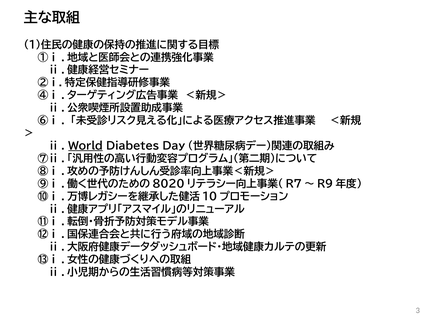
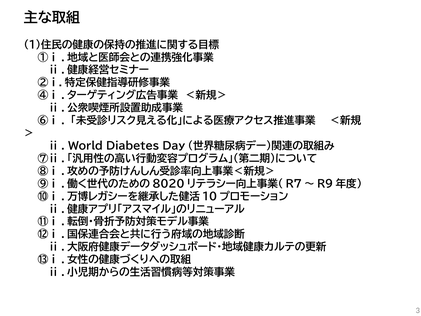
World underline: present -> none (85, 146)
